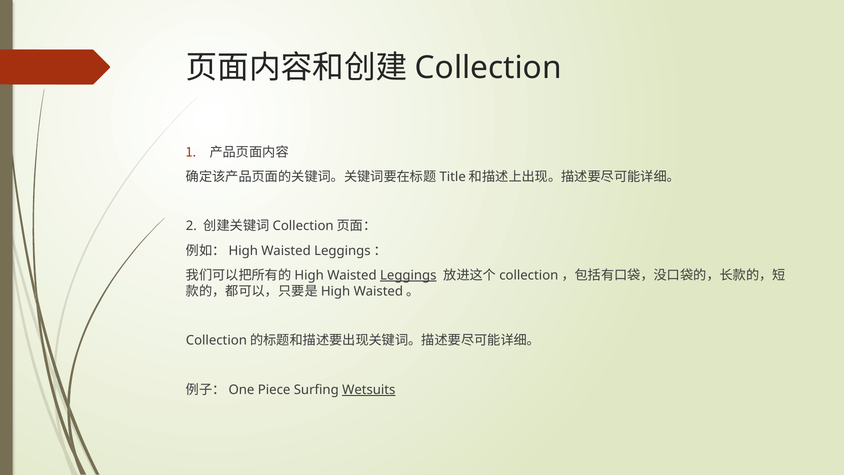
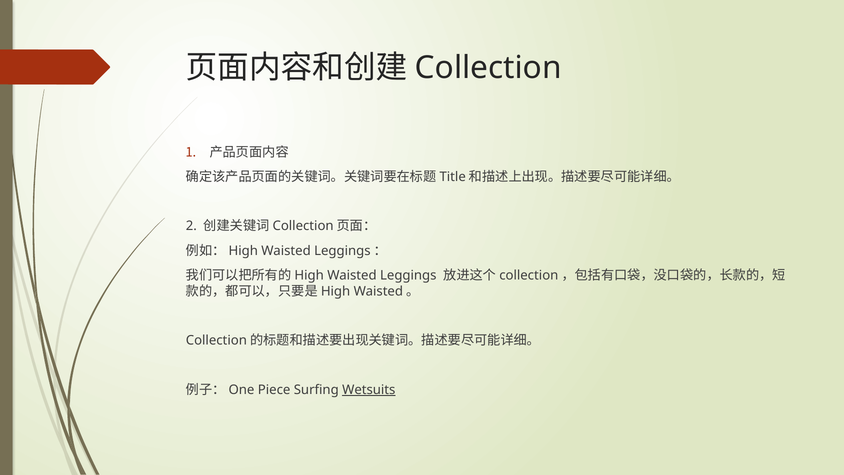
Leggings underline: present -> none (408, 275)
